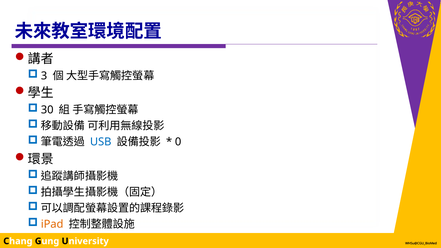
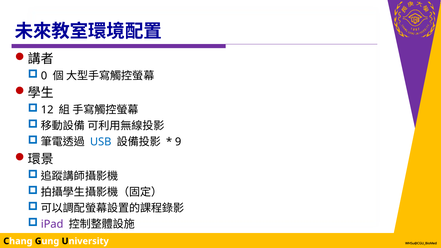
3: 3 -> 0 (44, 76)
30: 30 -> 12 (47, 110)
0: 0 -> 9 (178, 142)
iPad colour: orange -> purple (52, 224)
